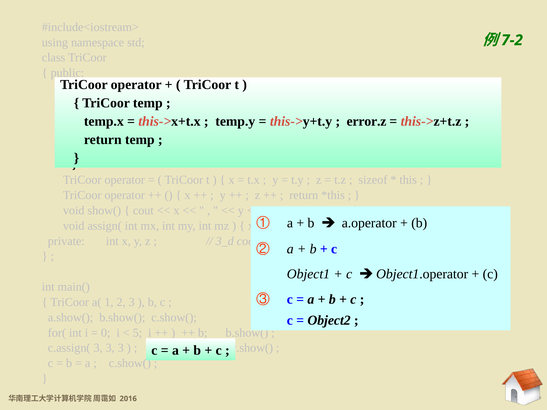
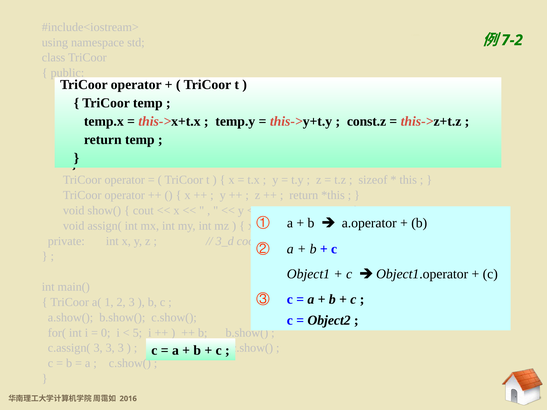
error.z: error.z -> const.z (367, 122)
